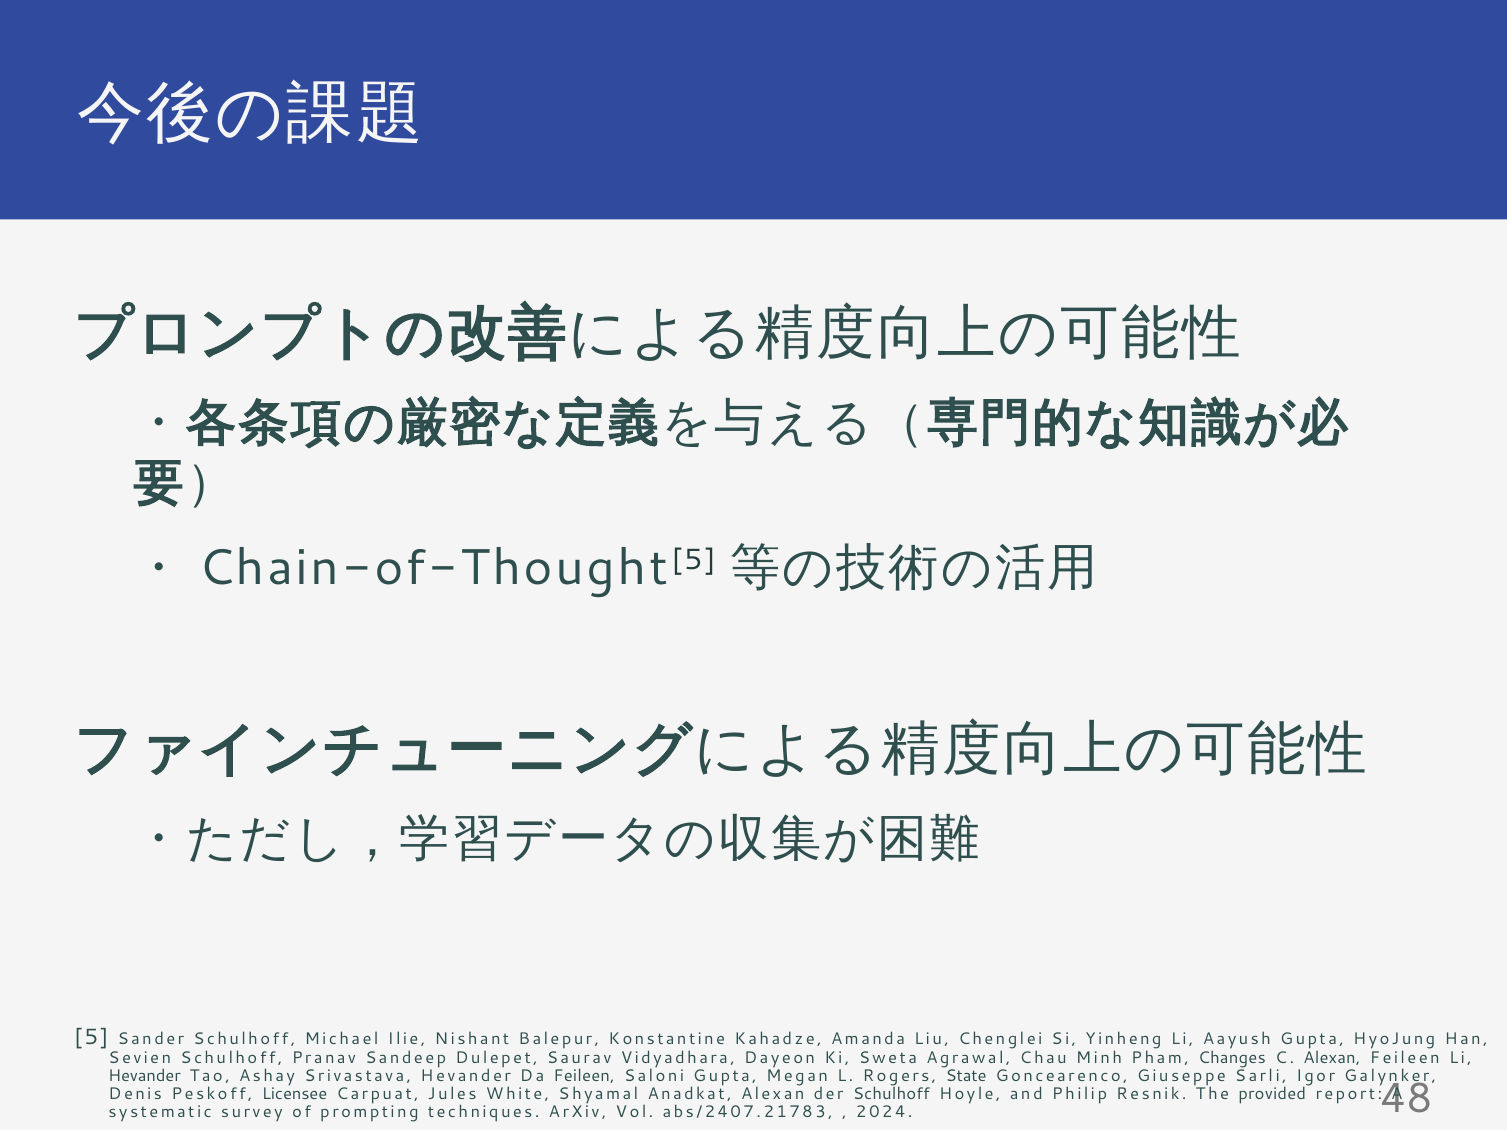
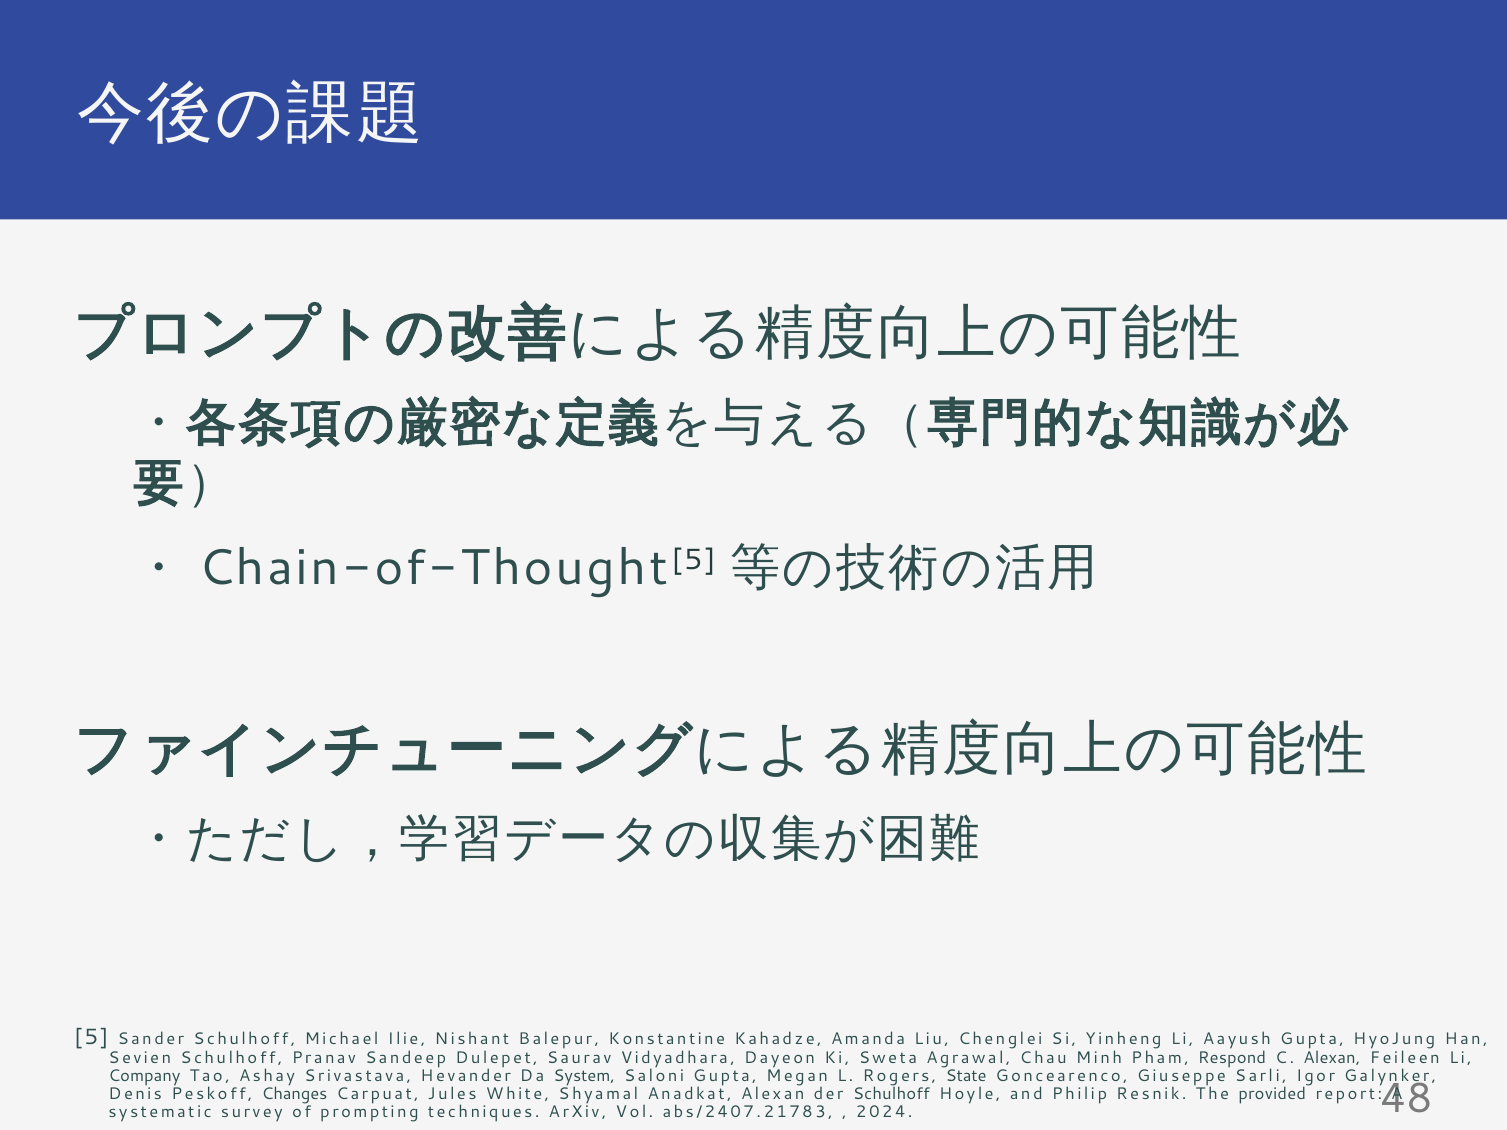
Changes: Changes -> Respond (1232, 1058)
Hevander: Hevander -> Company (144, 1076)
Da Feileen: Feileen -> System (584, 1076)
Licensee: Licensee -> Changes (295, 1094)
